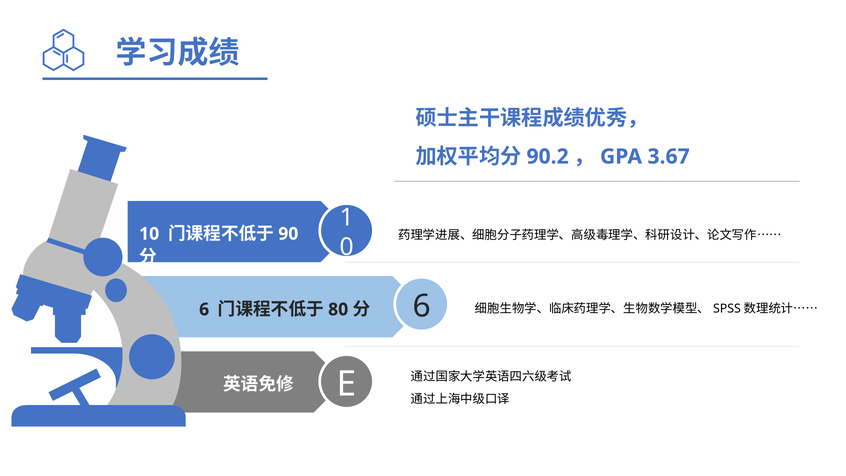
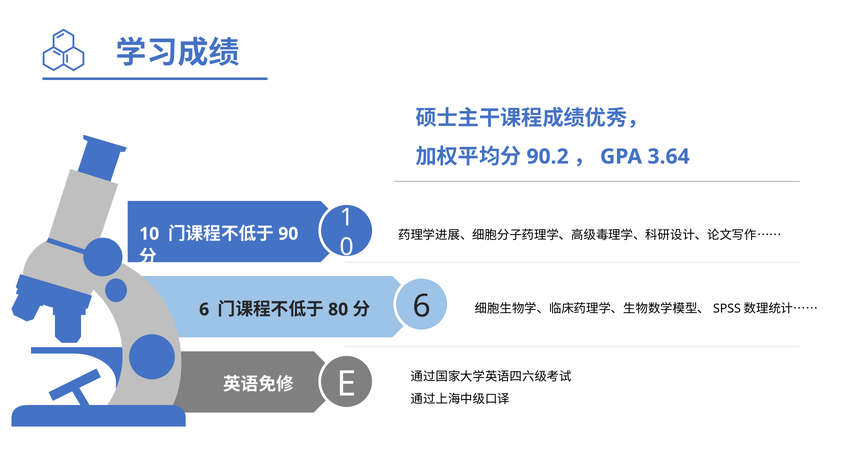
3.67: 3.67 -> 3.64 (669, 157)
